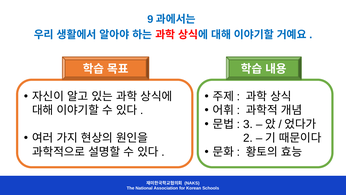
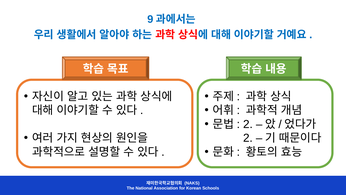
3: 3 -> 2 (248, 124)
